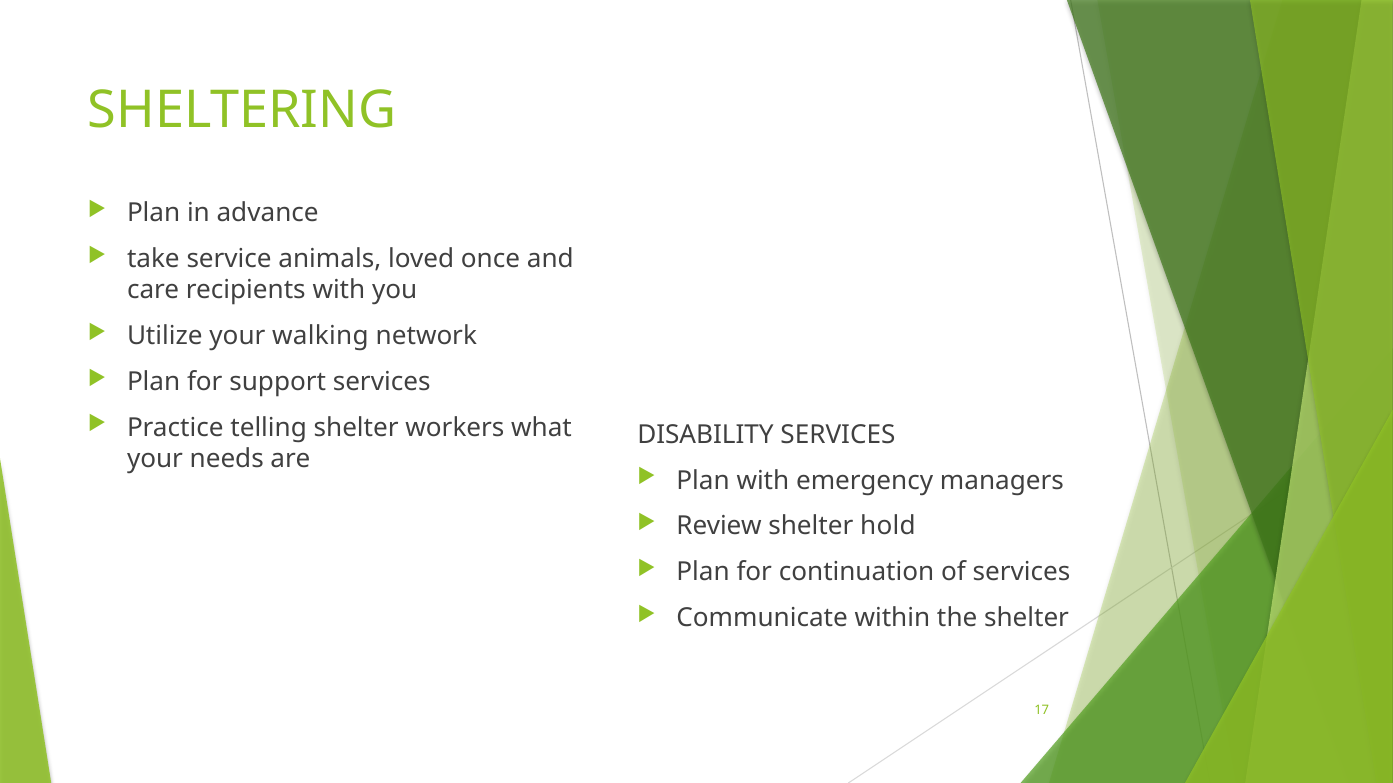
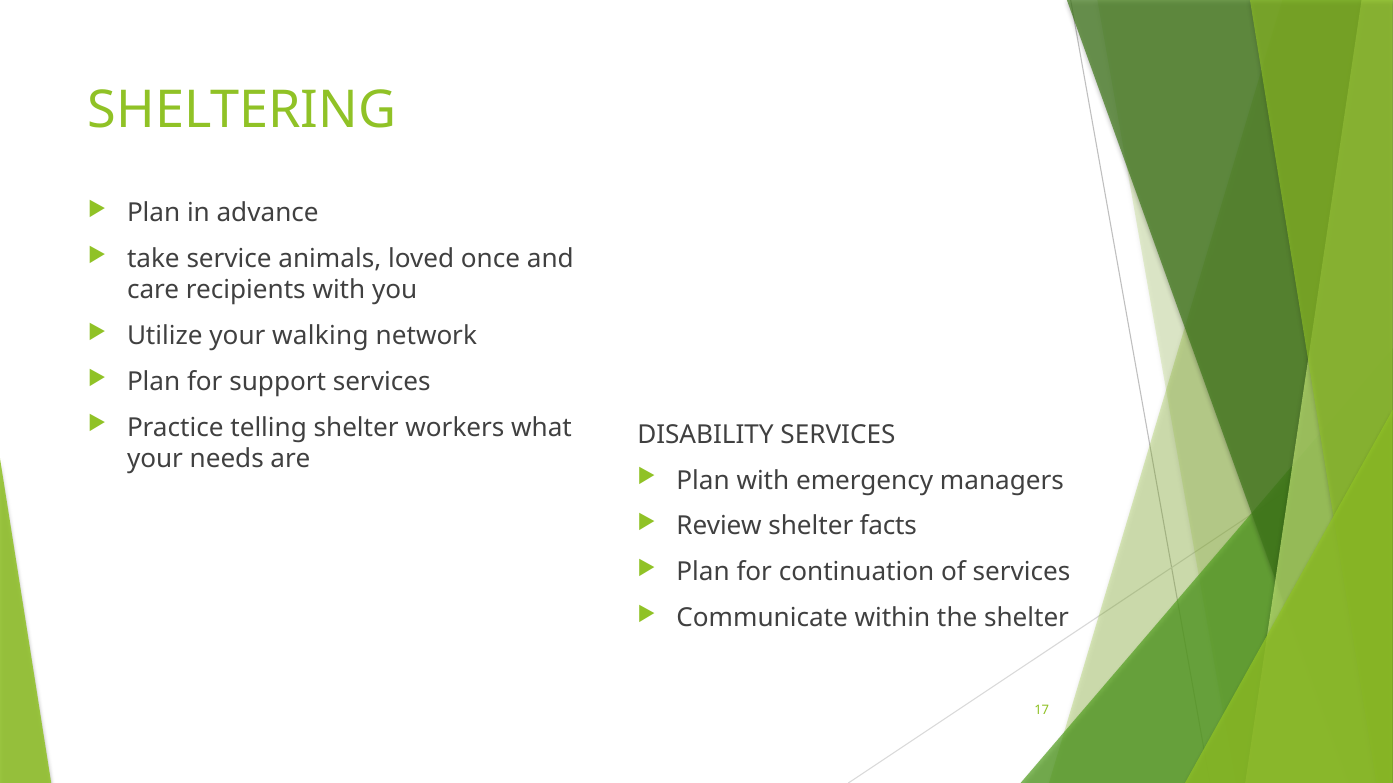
hold: hold -> facts (888, 527)
